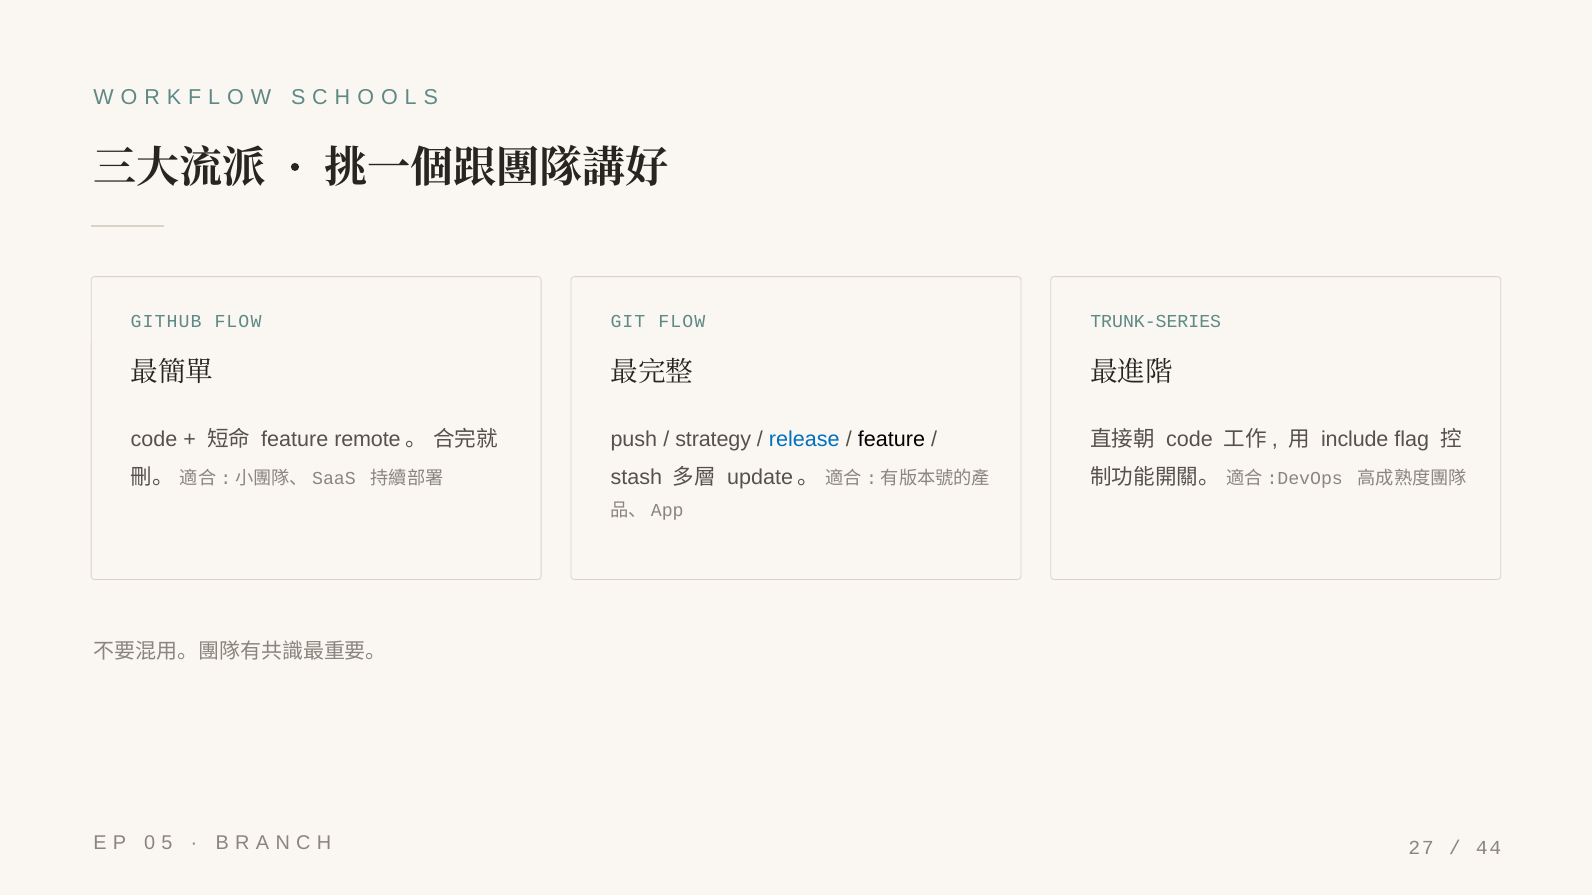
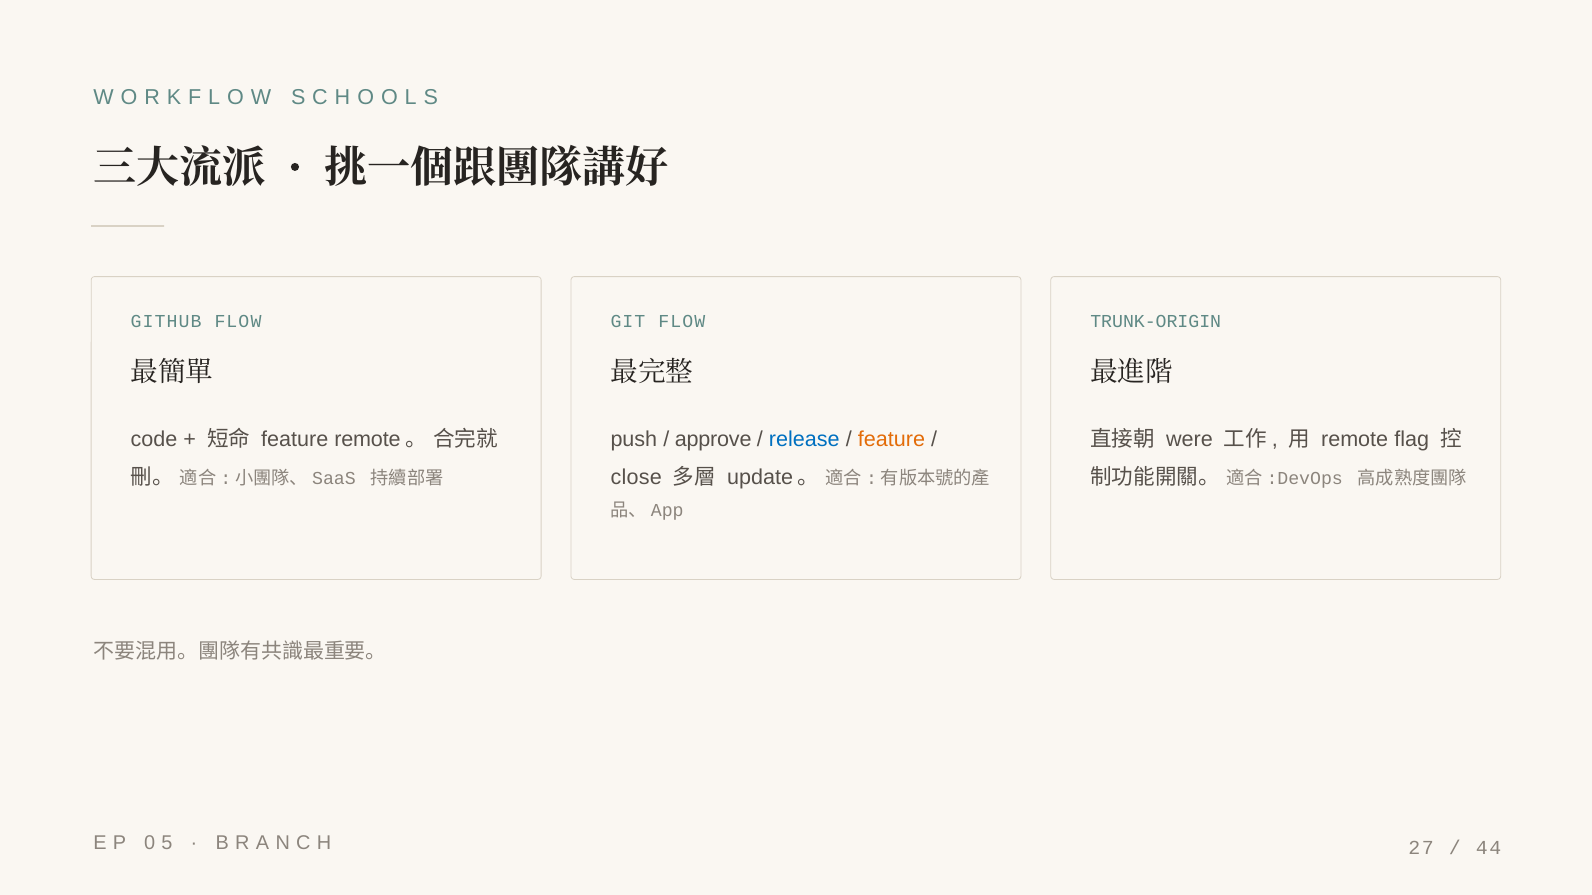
TRUNK-SERIES: TRUNK-SERIES -> TRUNK-ORIGIN (1156, 322)
strategy: strategy -> approve (713, 439)
feature colour: black -> orange (891, 439)
code: code -> were (1189, 439)
include: include -> remote (1355, 439)
stash: stash -> close (636, 478)
